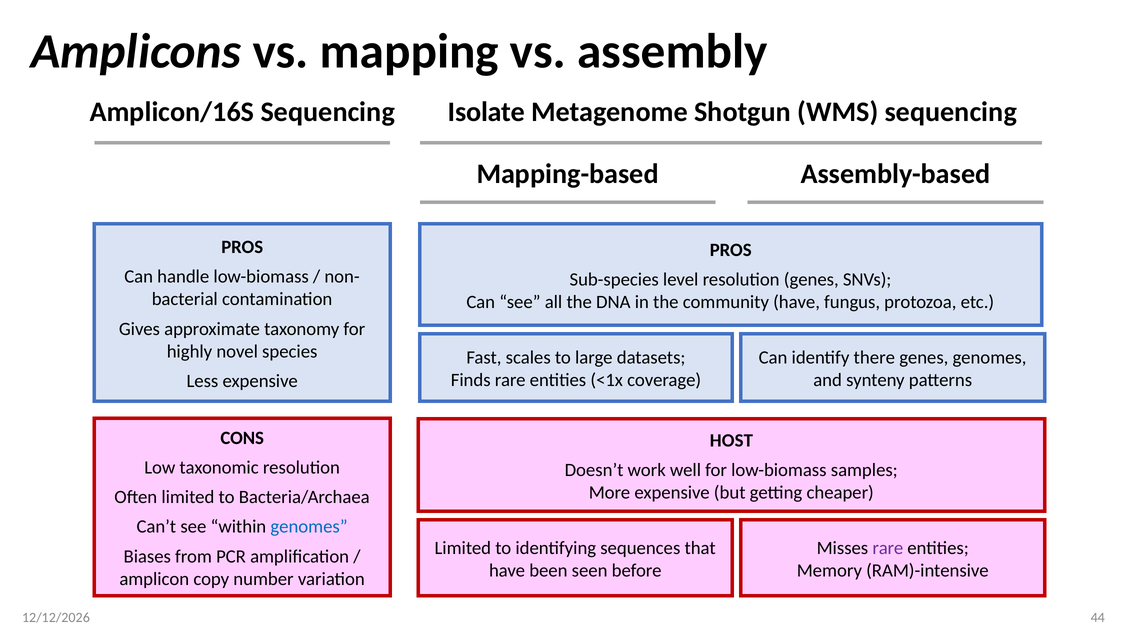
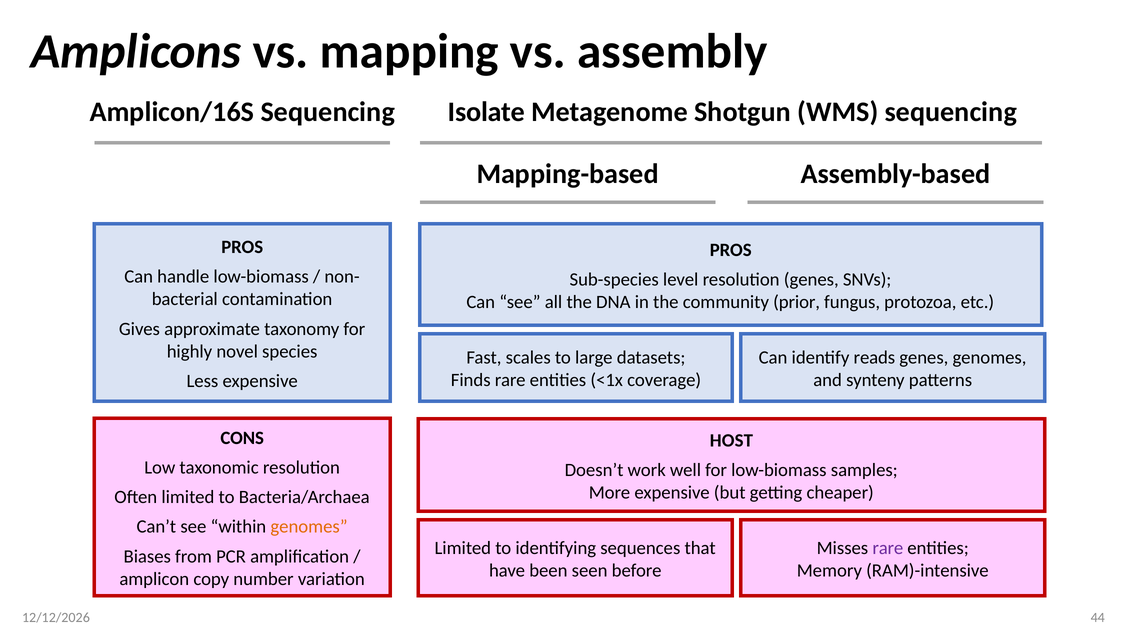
community have: have -> prior (797, 302)
there: there -> reads (874, 358)
genomes colour: blue -> orange (309, 527)
